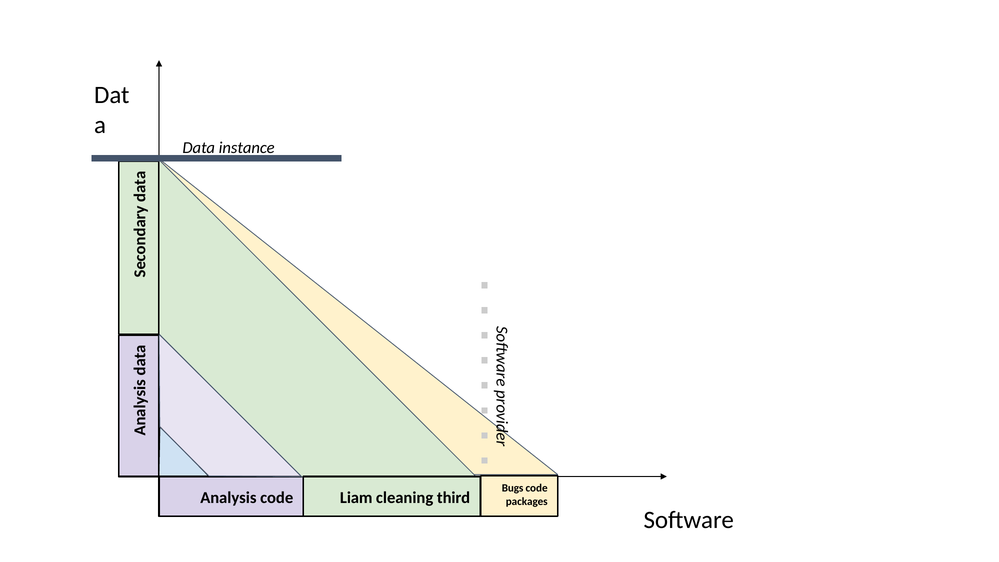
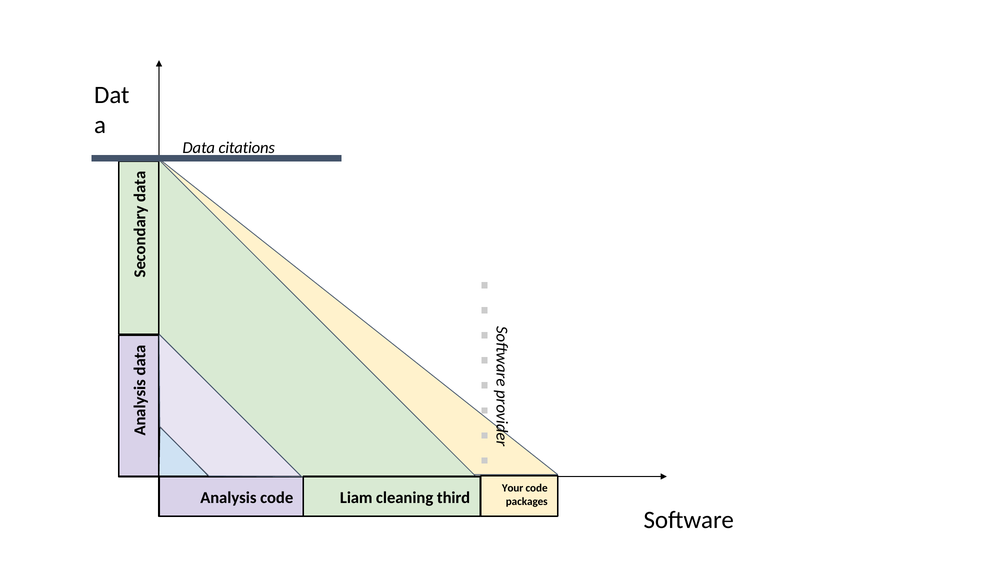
instance: instance -> citations (247, 148)
Bugs: Bugs -> Your (513, 488)
